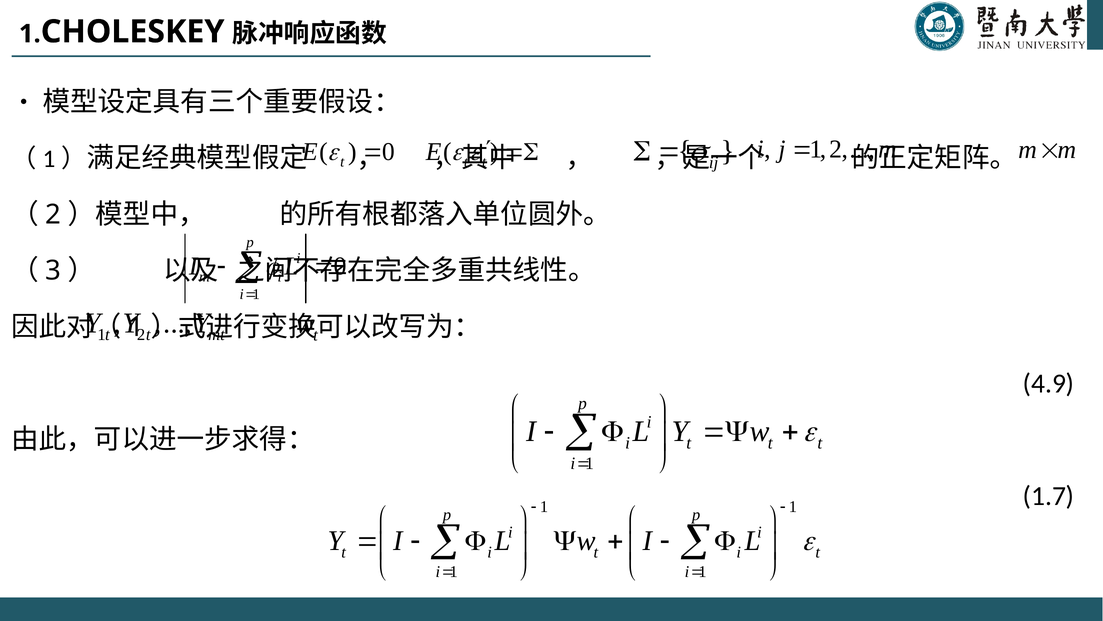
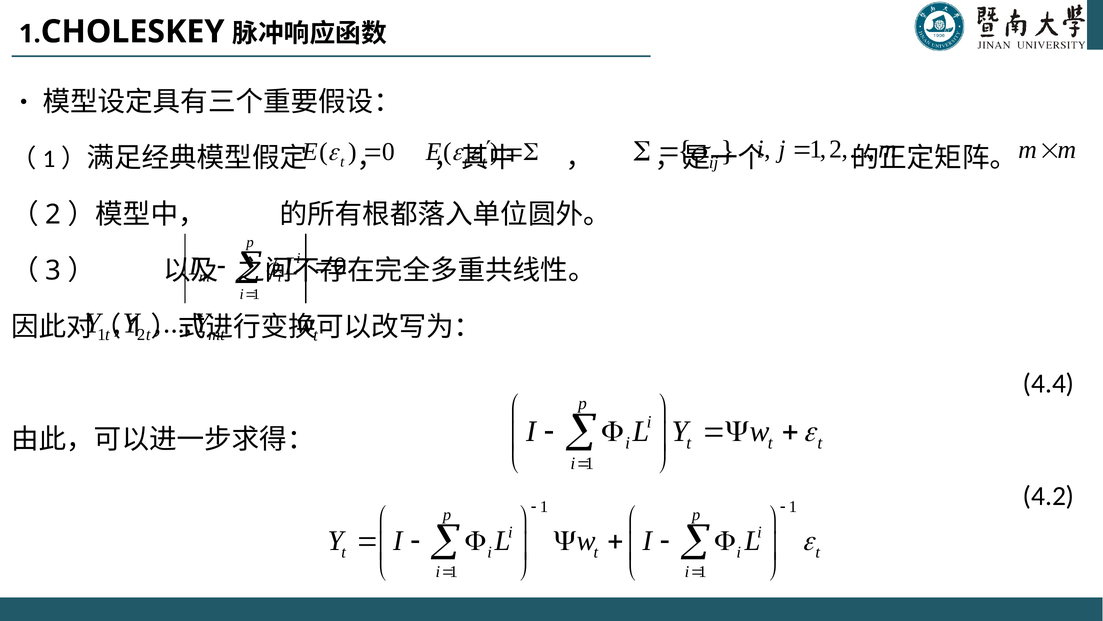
4.9: 4.9 -> 4.4 (1049, 383)
1.7: 1.7 -> 4.2 (1049, 496)
